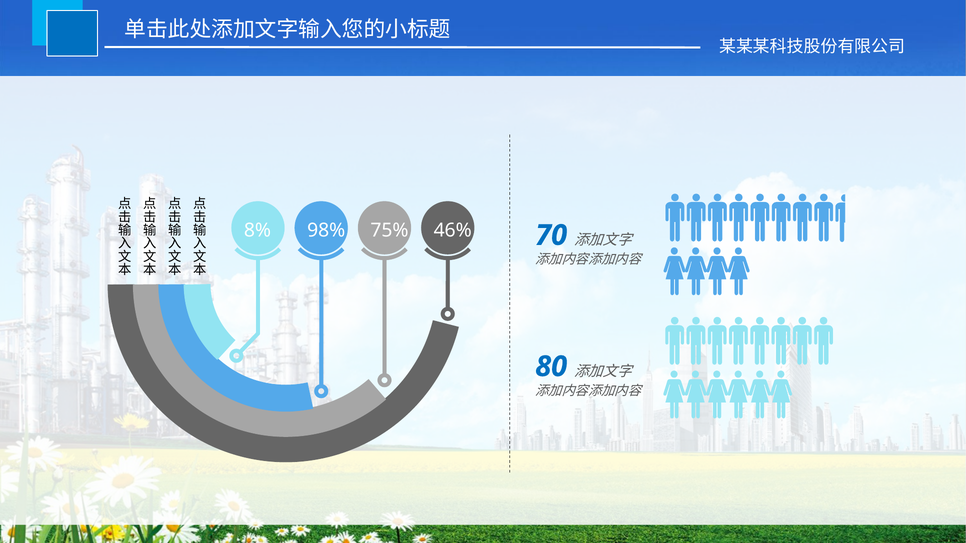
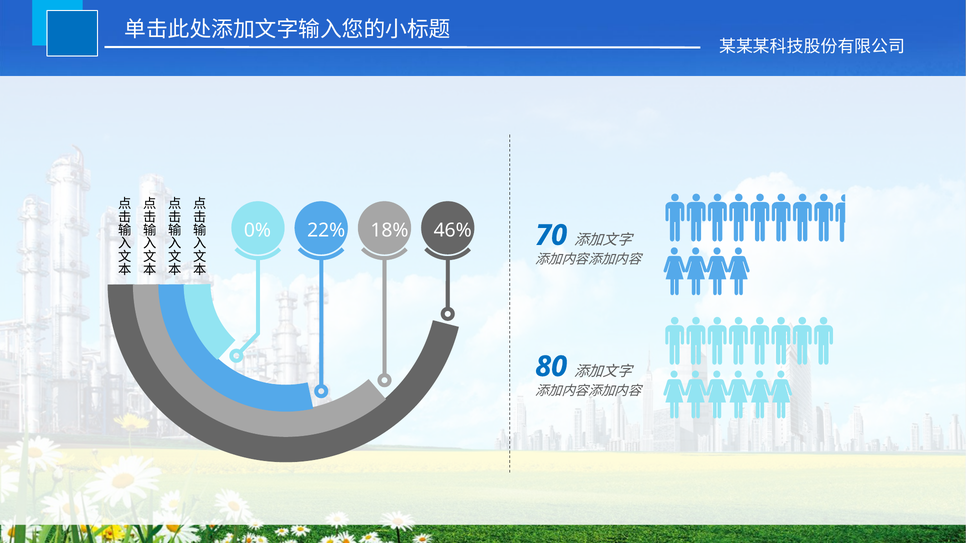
8%: 8% -> 0% (258, 231)
98%: 98% -> 22% (326, 231)
75%: 75% -> 18% (389, 231)
